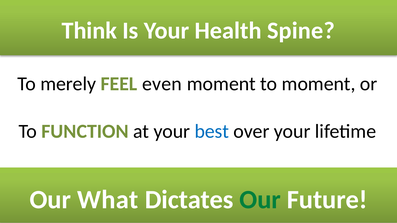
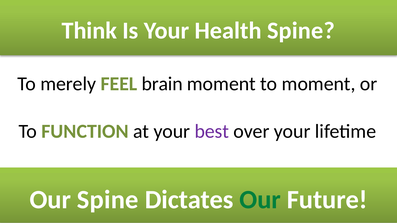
even: even -> brain (162, 84)
best colour: blue -> purple (212, 132)
Our What: What -> Spine (108, 200)
